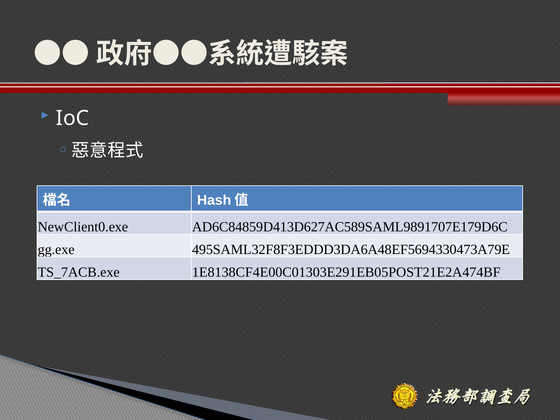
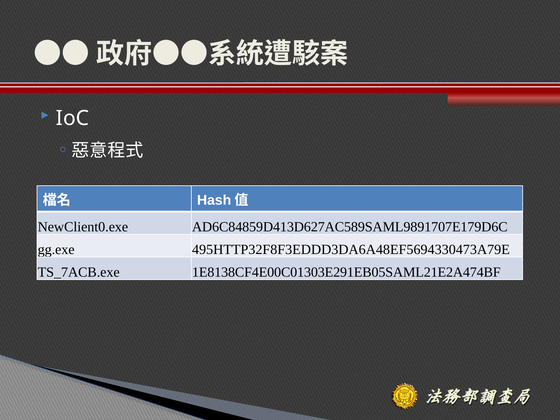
495SAML32F8F3EDDD3DA6A48EF5694330473A79E: 495SAML32F8F3EDDD3DA6A48EF5694330473A79E -> 495HTTP32F8F3EDDD3DA6A48EF5694330473A79E (351, 249)
1E8138CF4E00C01303E291EB05POST21E2A474BF: 1E8138CF4E00C01303E291EB05POST21E2A474BF -> 1E8138CF4E00C01303E291EB05SAML21E2A474BF (346, 272)
